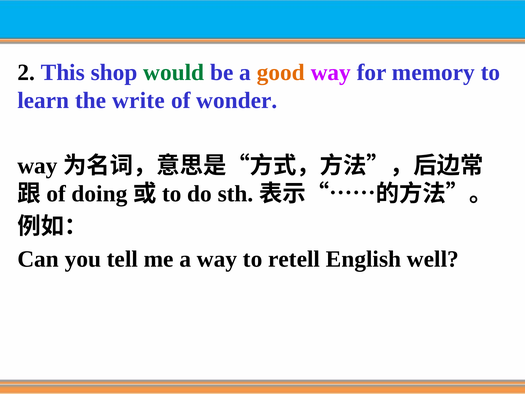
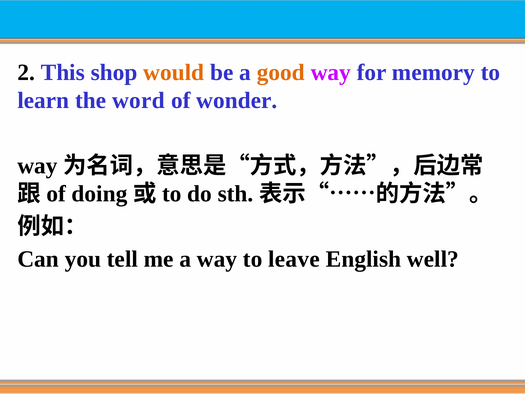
would colour: green -> orange (174, 72)
write: write -> word (138, 100)
retell: retell -> leave (294, 259)
